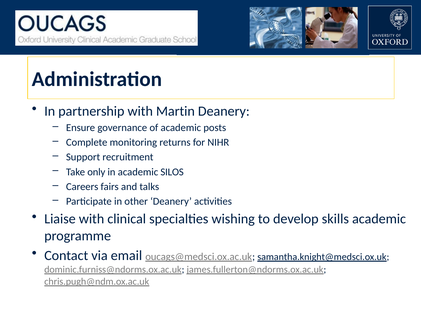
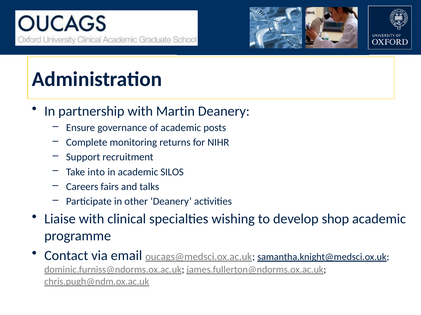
only: only -> into (96, 172)
skills: skills -> shop (335, 220)
